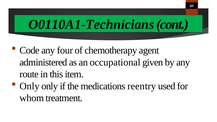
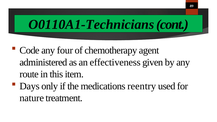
occupational: occupational -> effectiveness (115, 62)
Only: Only -> Days (30, 86)
whom: whom -> nature (32, 98)
